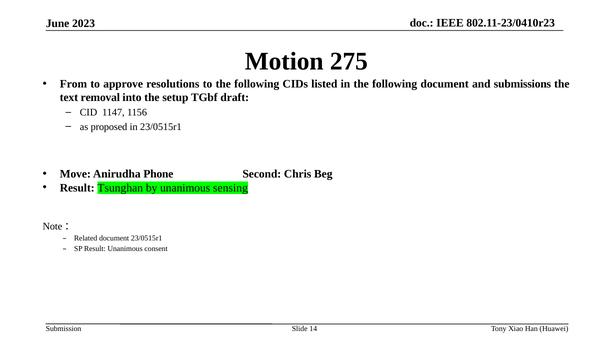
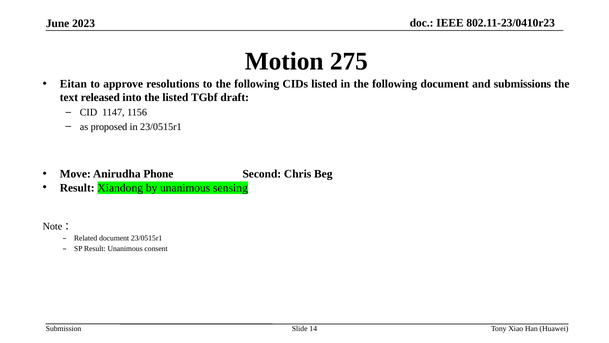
From: From -> Eitan (73, 84)
removal: removal -> released (100, 97)
the setup: setup -> listed (175, 97)
Tsunghan: Tsunghan -> Xiandong (120, 188)
